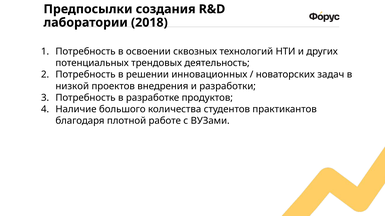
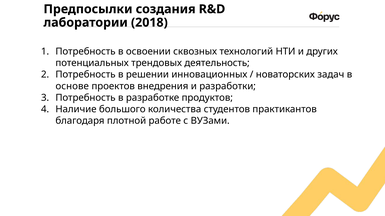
низкой: низкой -> основе (72, 86)
